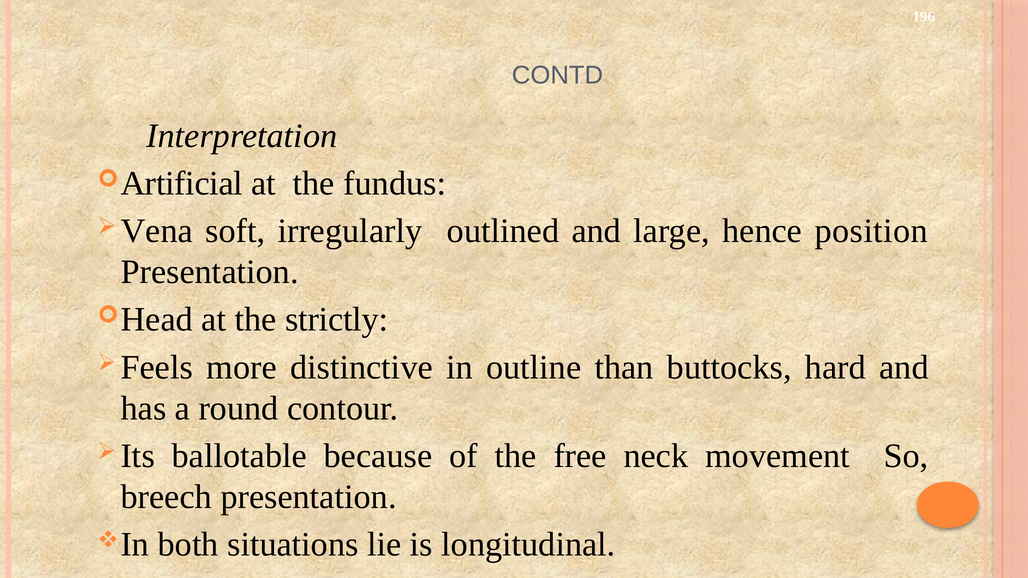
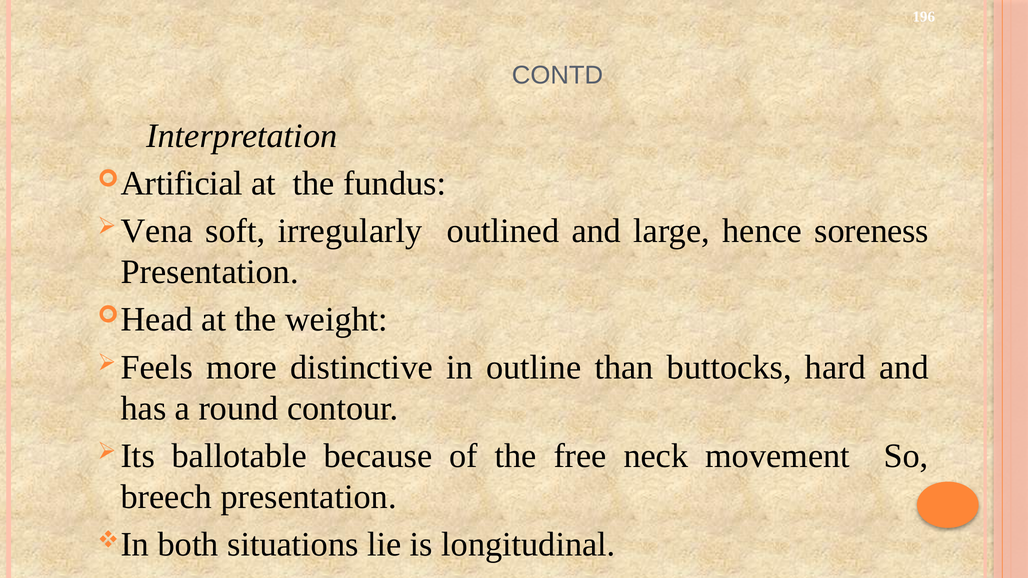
position: position -> soreness (872, 231)
strictly: strictly -> weight (337, 320)
